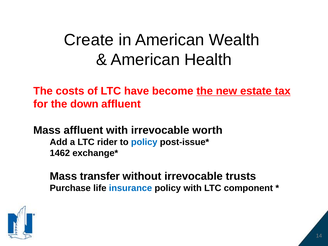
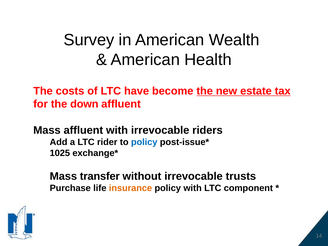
Create: Create -> Survey (89, 40)
worth: worth -> riders (207, 130)
1462: 1462 -> 1025 (60, 153)
insurance colour: blue -> orange (130, 188)
